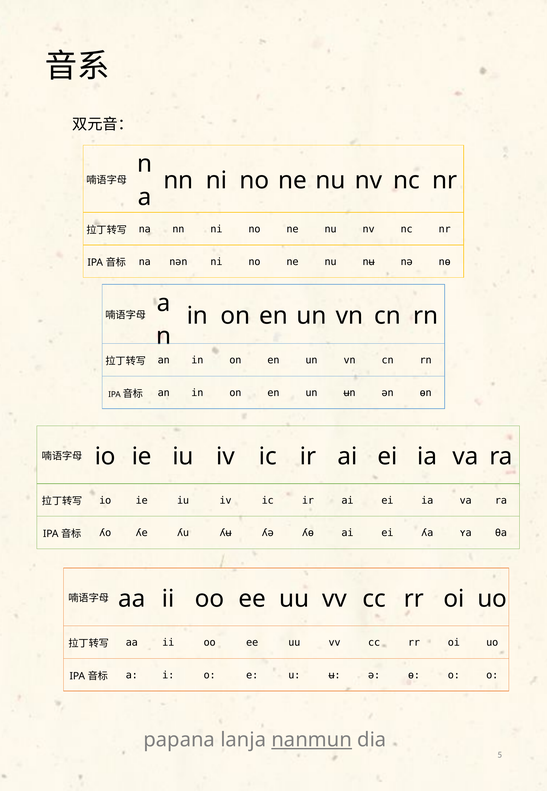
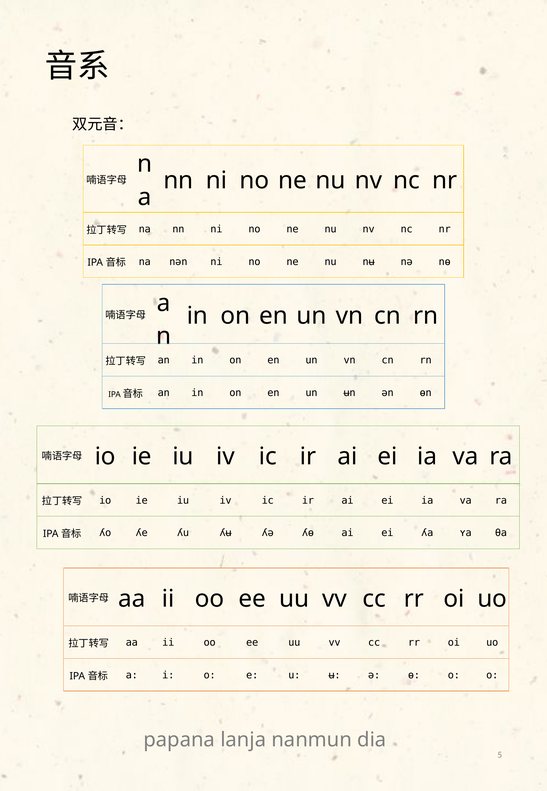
nanmun underline: present -> none (312, 739)
